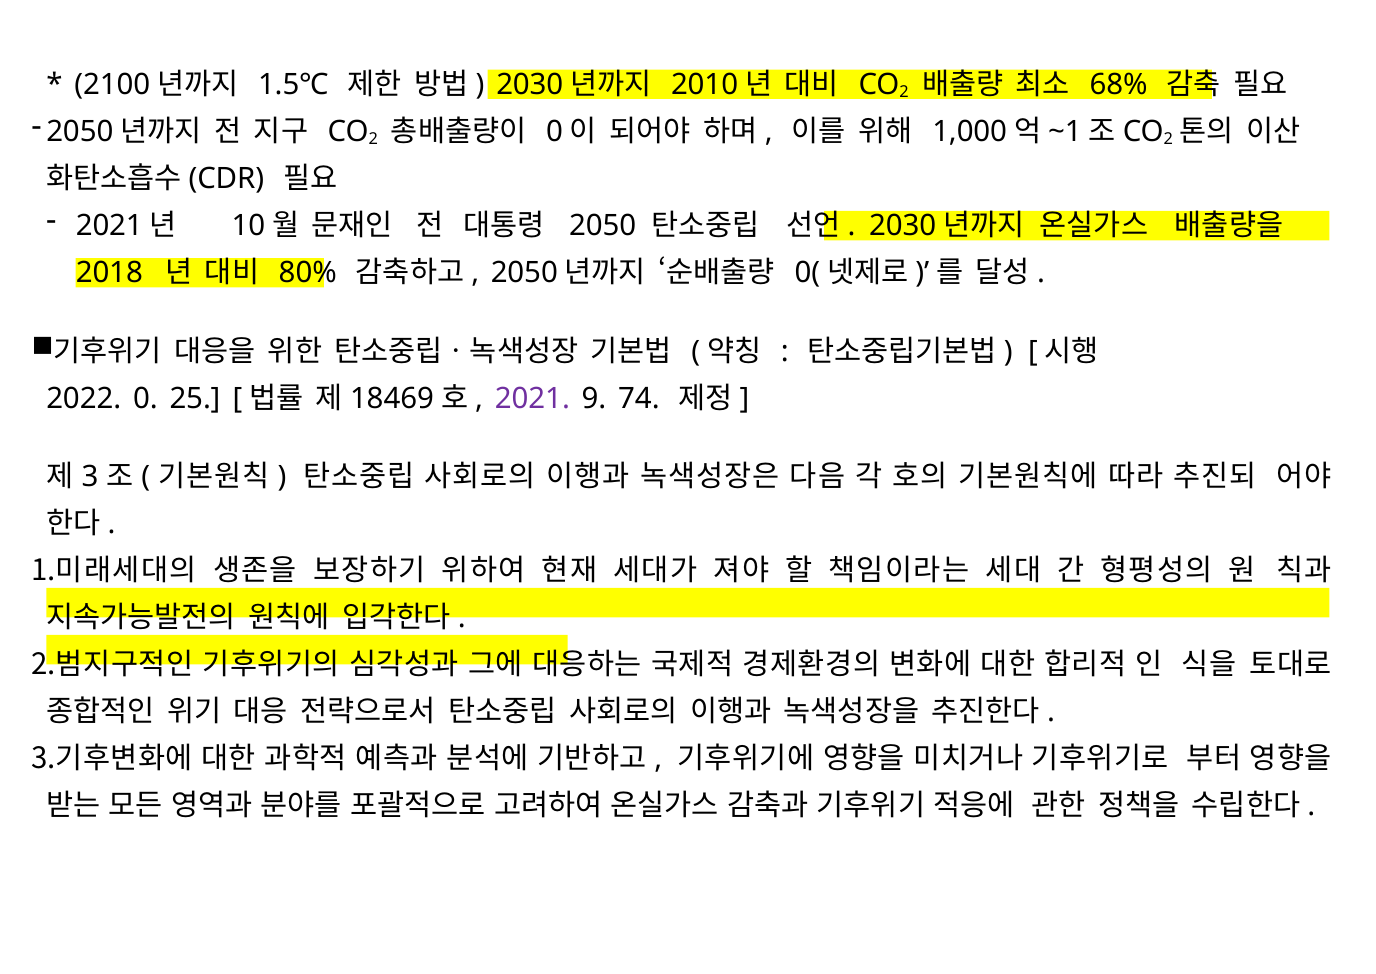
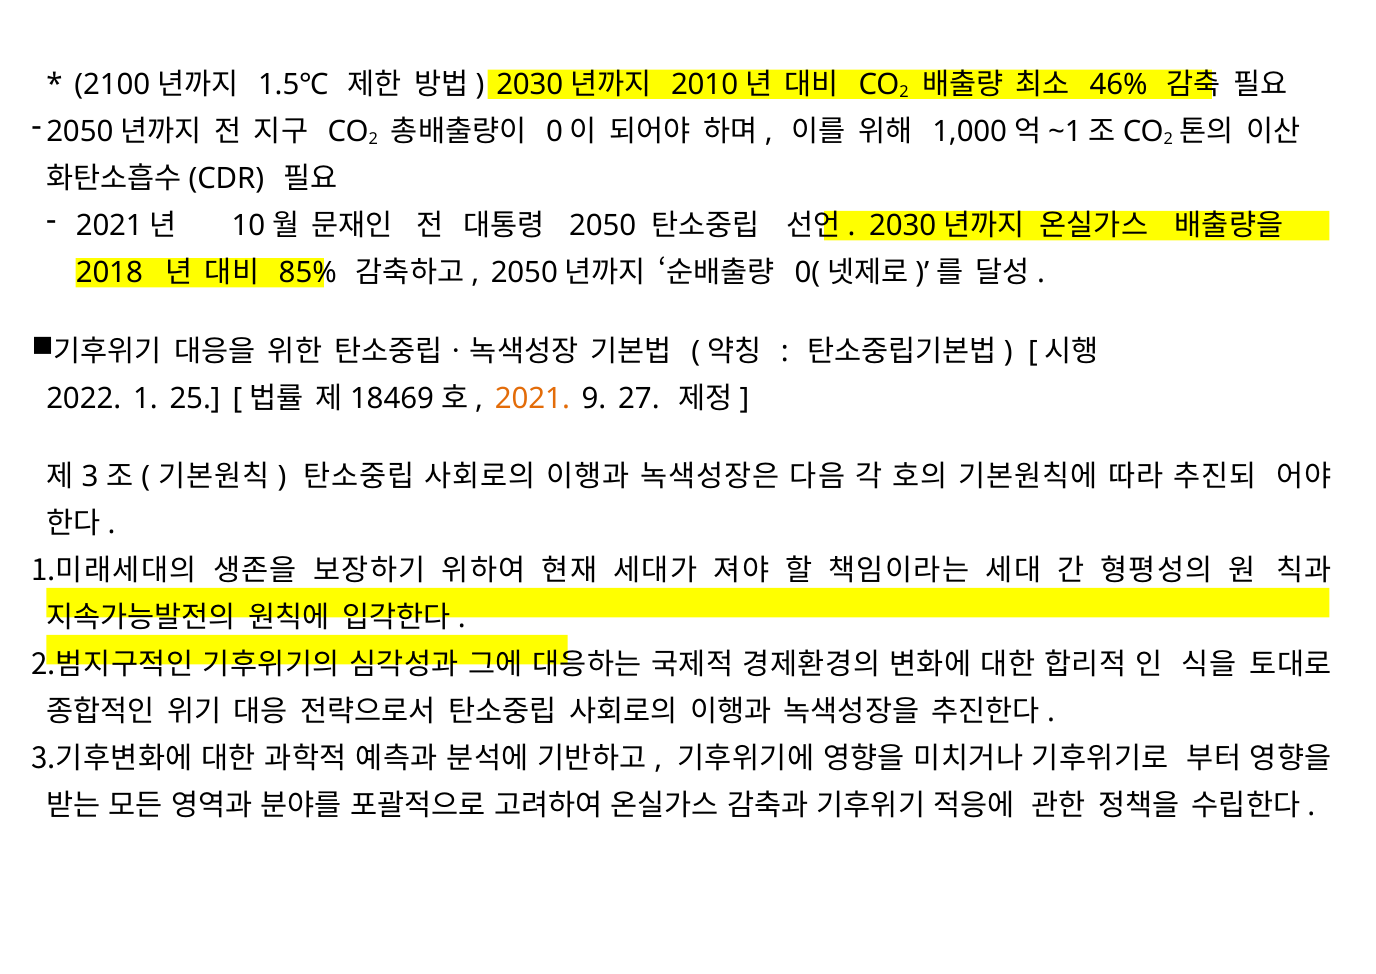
68%: 68% -> 46% (1119, 85)
80%: 80% -> 85% (308, 273)
0: 0 -> 1 (145, 398)
2021 colour: purple -> orange (532, 398)
74: 74 -> 27 (639, 398)
